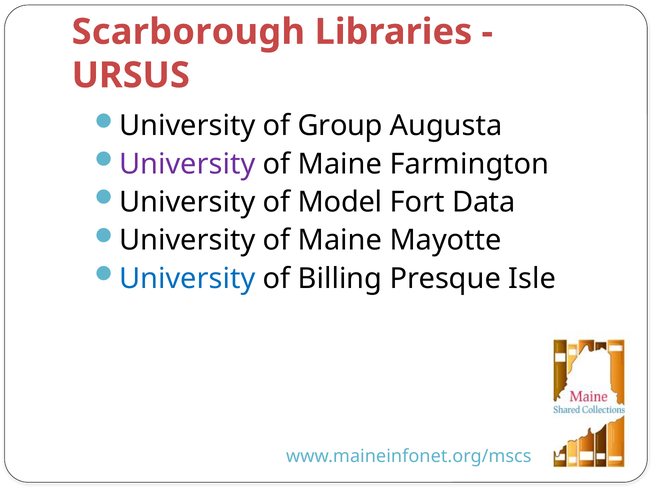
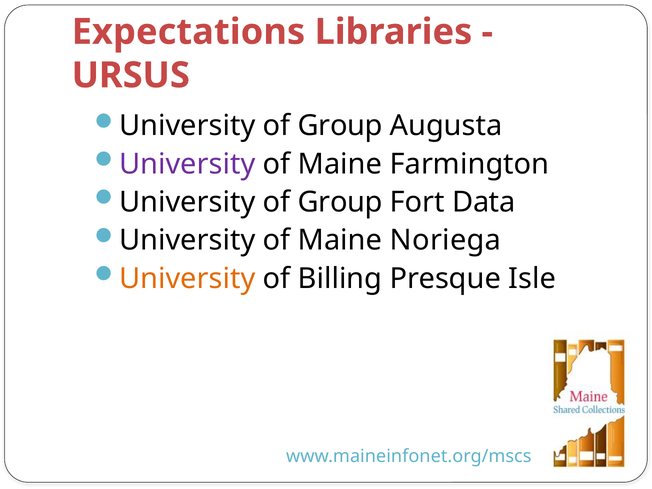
Scarborough: Scarborough -> Expectations (188, 32)
Model: Model -> Group (340, 202)
Mayotte: Mayotte -> Noriega (446, 240)
University colour: blue -> orange (187, 278)
